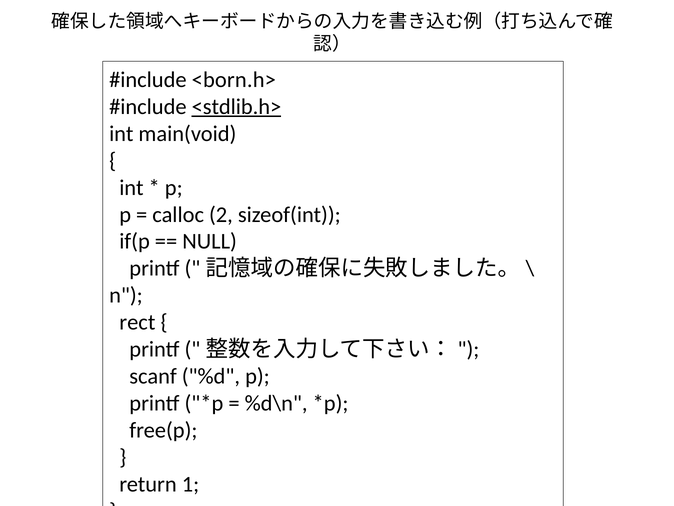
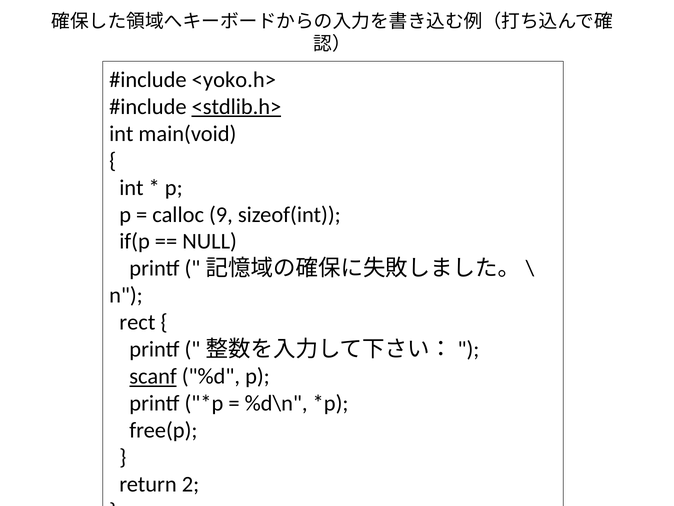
<born.h>: <born.h> -> <yoko.h> (234, 80)
2: 2 -> 9 (221, 214)
scanf underline: none -> present (153, 376)
1: 1 -> 2 (190, 484)
